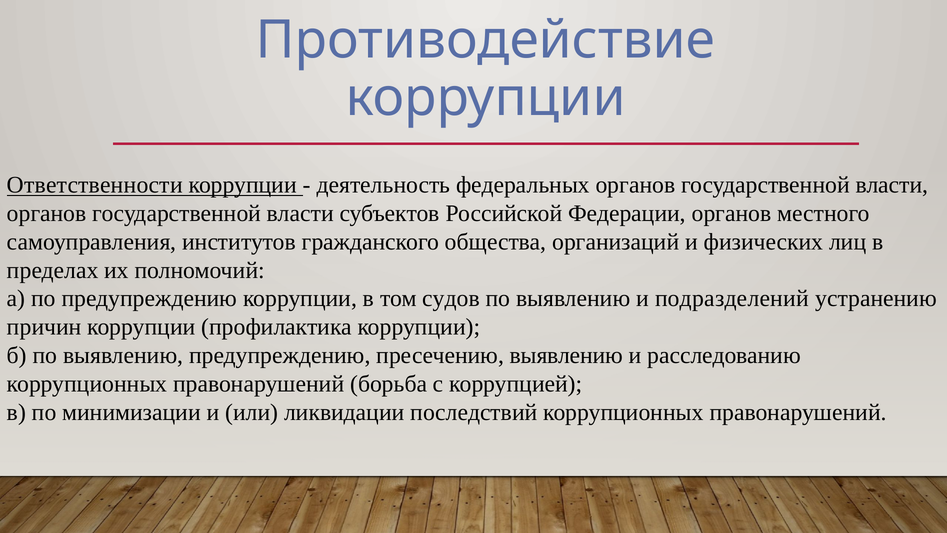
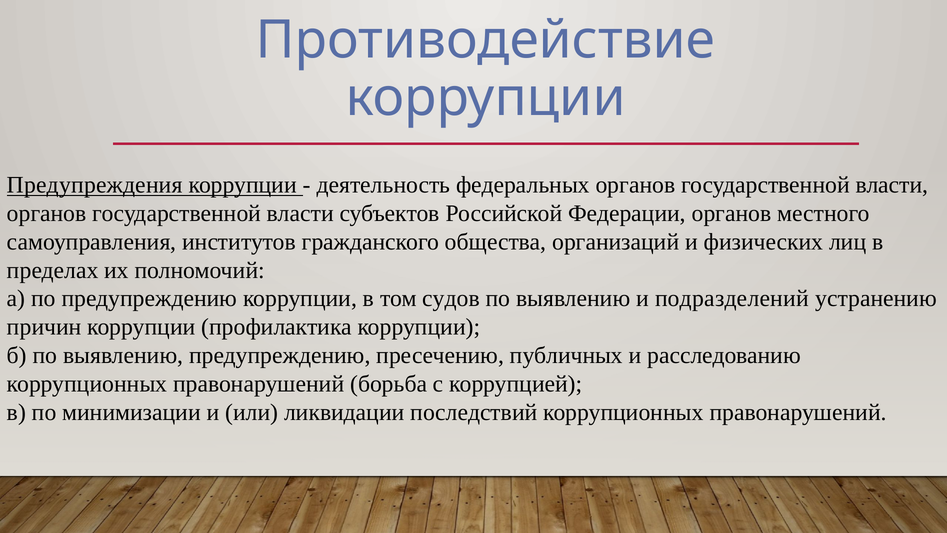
Ответственности: Ответственности -> Предупреждения (95, 185)
пресечению выявлению: выявлению -> публичных (566, 355)
